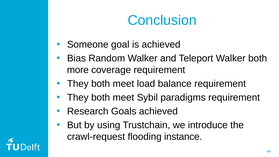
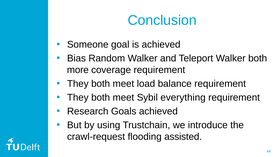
paradigms: paradigms -> everything (183, 98)
instance: instance -> assisted (183, 137)
